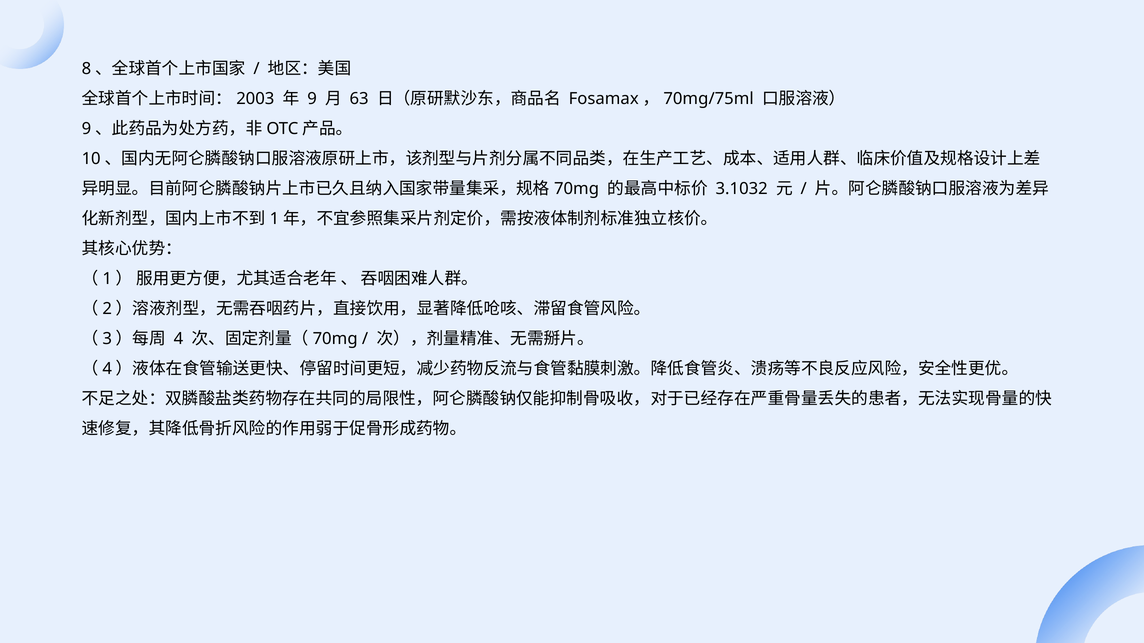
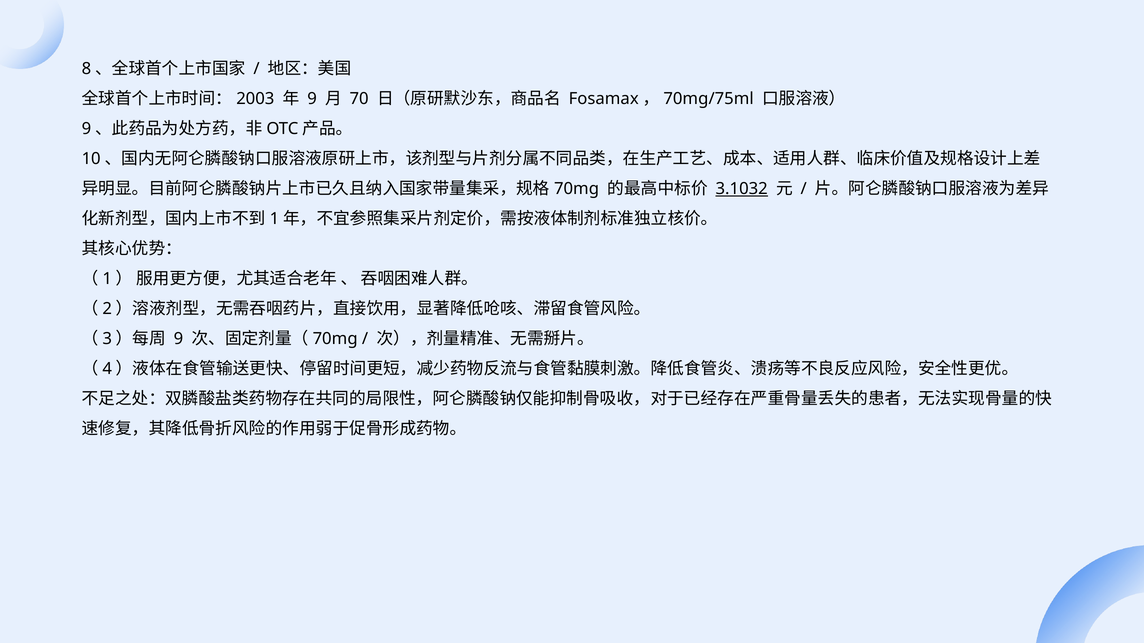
63: 63 -> 70 (359, 99)
3.1032 underline: none -> present (742, 189)
4: 4 -> 9 (178, 339)
